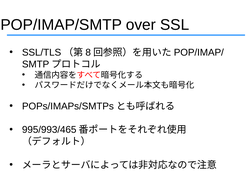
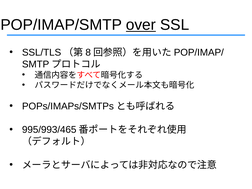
over underline: none -> present (141, 25)
